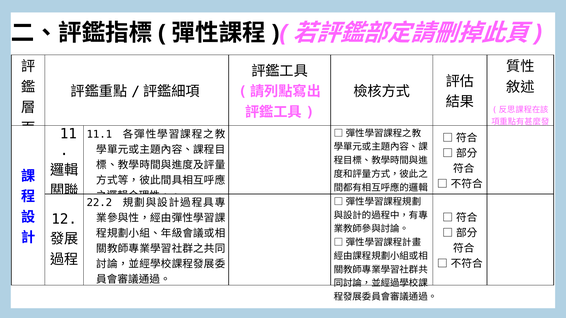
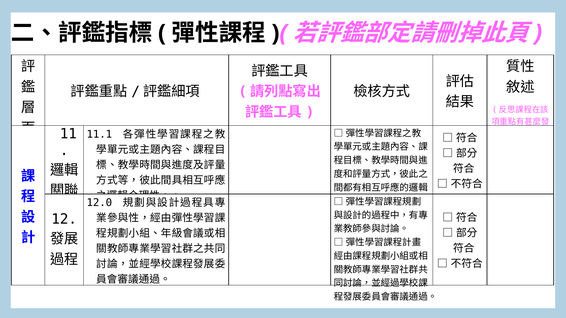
22.2: 22.2 -> 12.0 (99, 203)
